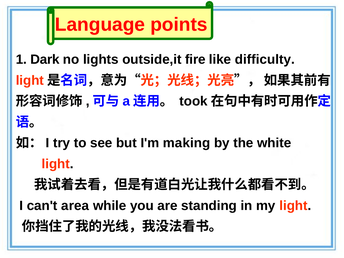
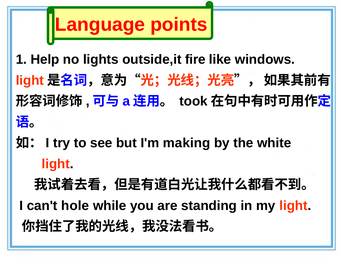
Dark: Dark -> Help (45, 60)
difficulty: difficulty -> windows (265, 60)
area: area -> hole (75, 206)
